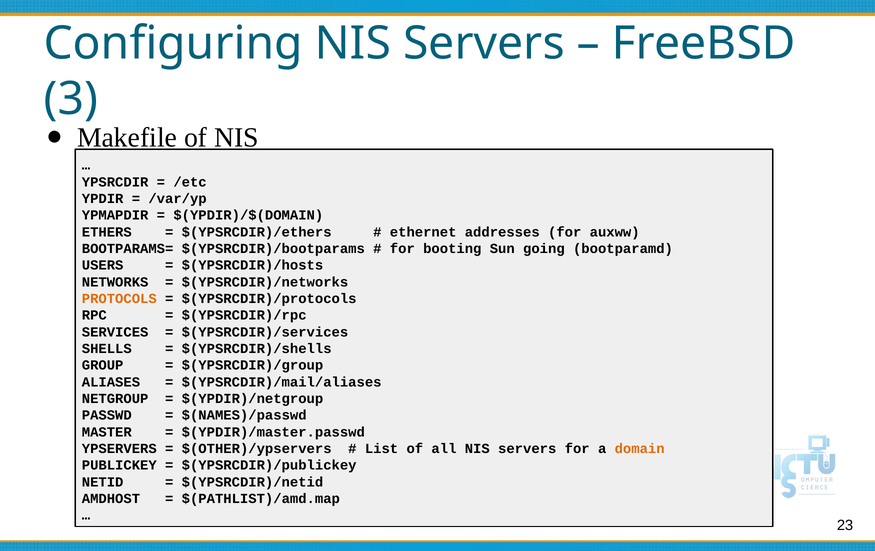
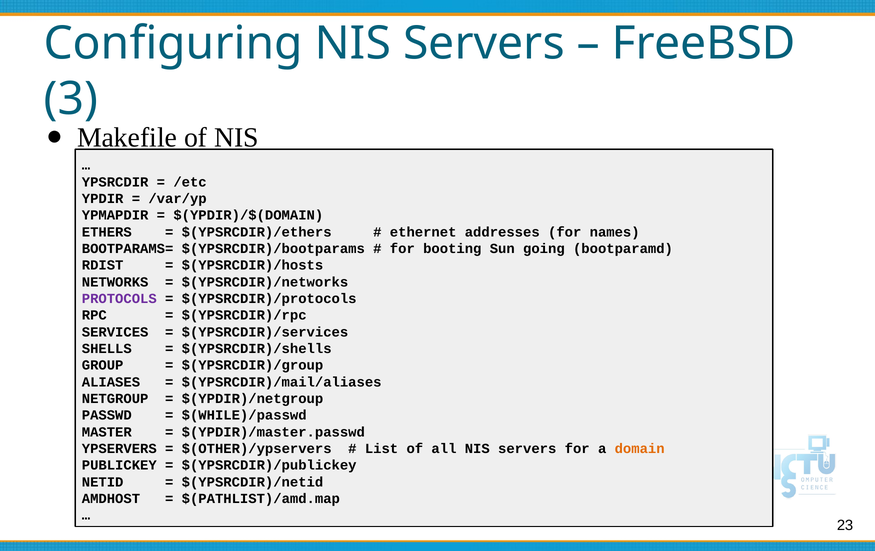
auxww: auxww -> names (615, 232)
USERS: USERS -> RDIST (103, 266)
PROTOCOLS colour: orange -> purple (119, 299)
$(NAMES)/passwd: $(NAMES)/passwd -> $(WHILE)/passwd (244, 416)
